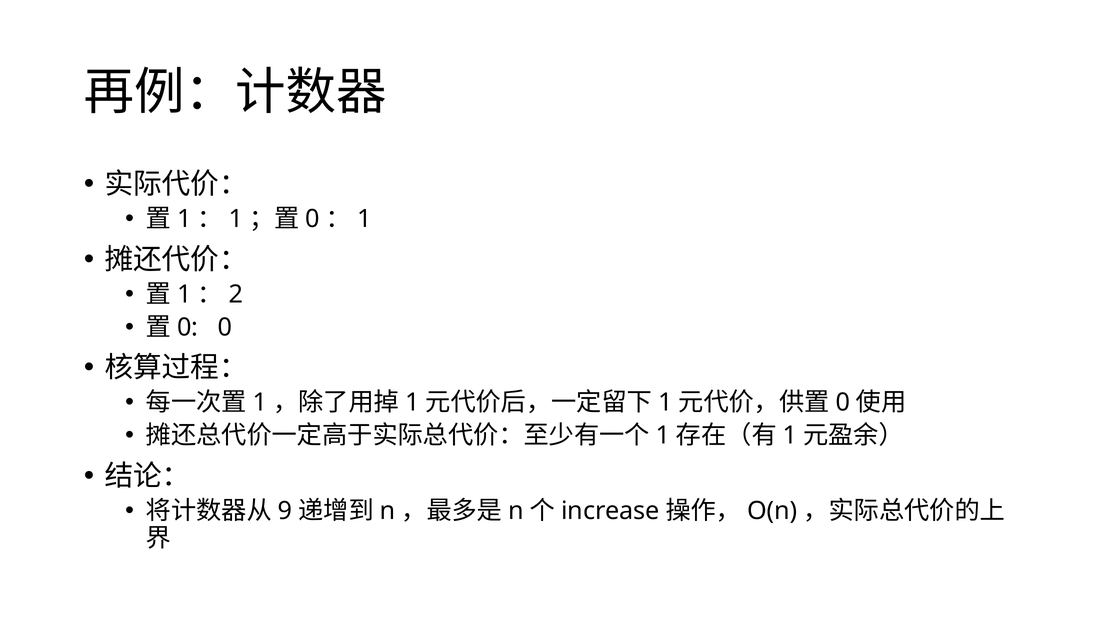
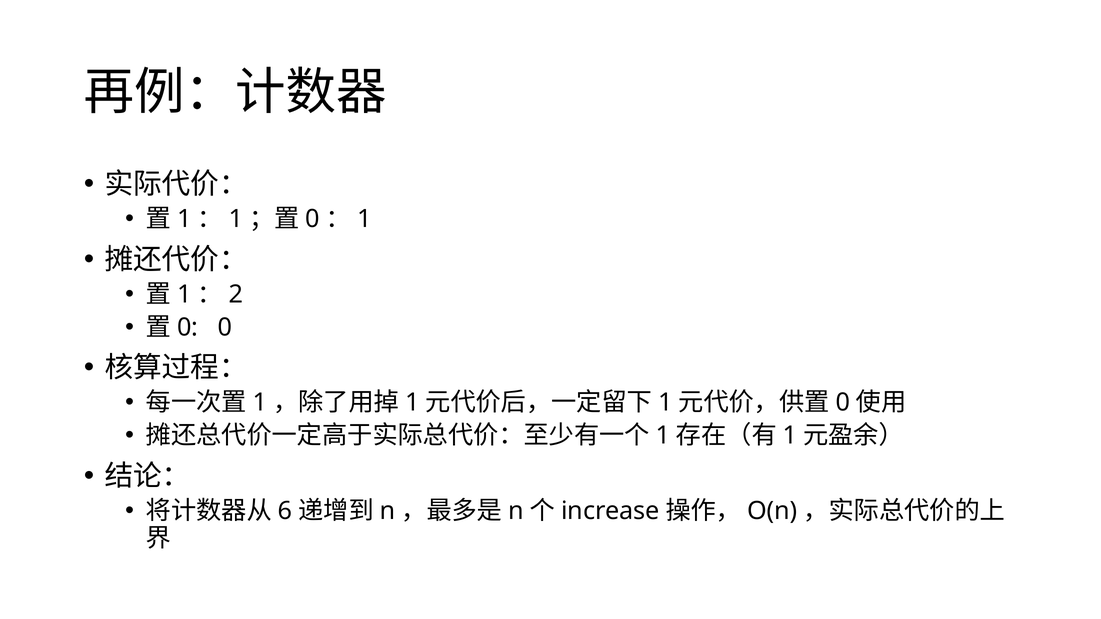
9: 9 -> 6 (285, 511)
